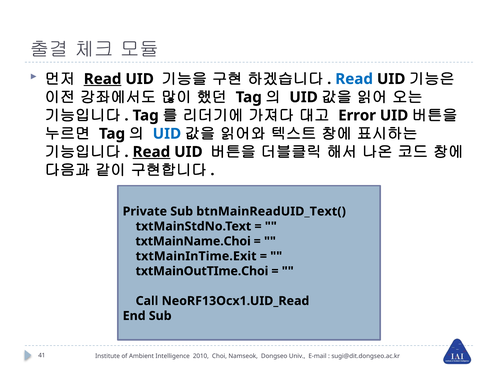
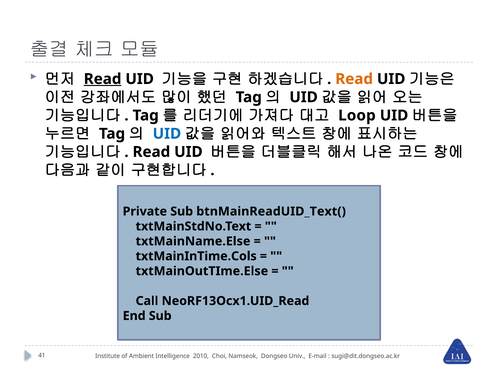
Read colour: blue -> orange (354, 79)
Error: Error -> Loop (357, 116)
Read underline: present -> none (151, 152)
txtMainName.Choi: txtMainName.Choi -> txtMainName.Else (193, 242)
txtMainInTime.Exit: txtMainInTime.Exit -> txtMainInTime.Cols (196, 256)
txtMainOutTIme.Choi: txtMainOutTIme.Choi -> txtMainOutTIme.Else (202, 271)
